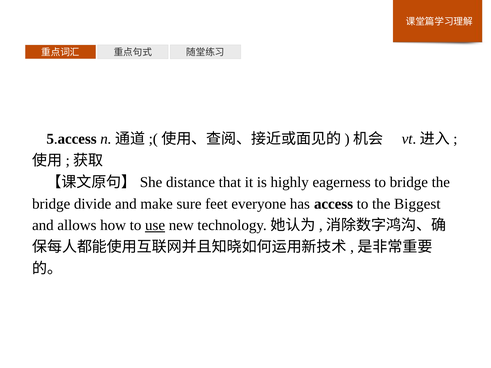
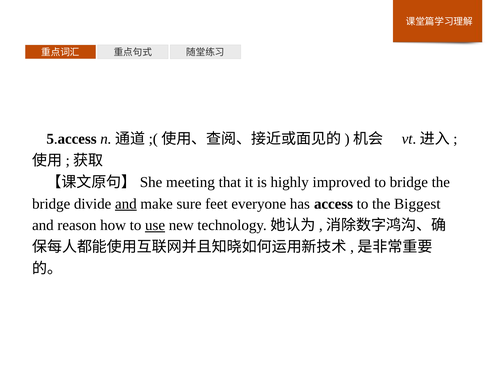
distance: distance -> meeting (190, 182)
eagerness: eagerness -> improved (342, 182)
and underline: none -> present (126, 204)
allows: allows -> reason (77, 225)
